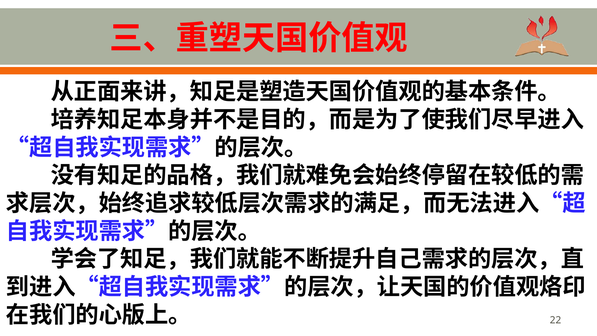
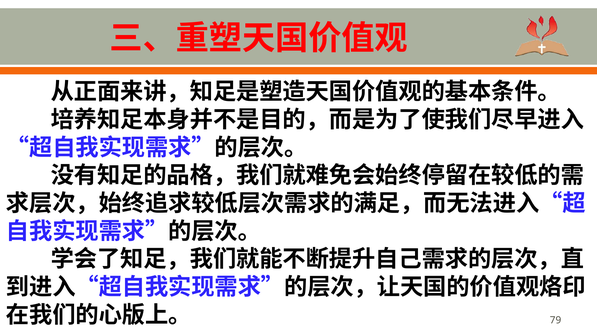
22: 22 -> 79 (556, 320)
